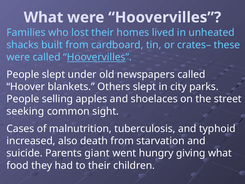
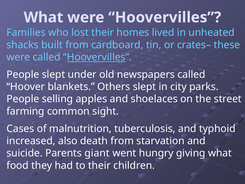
seeking: seeking -> farming (25, 111)
